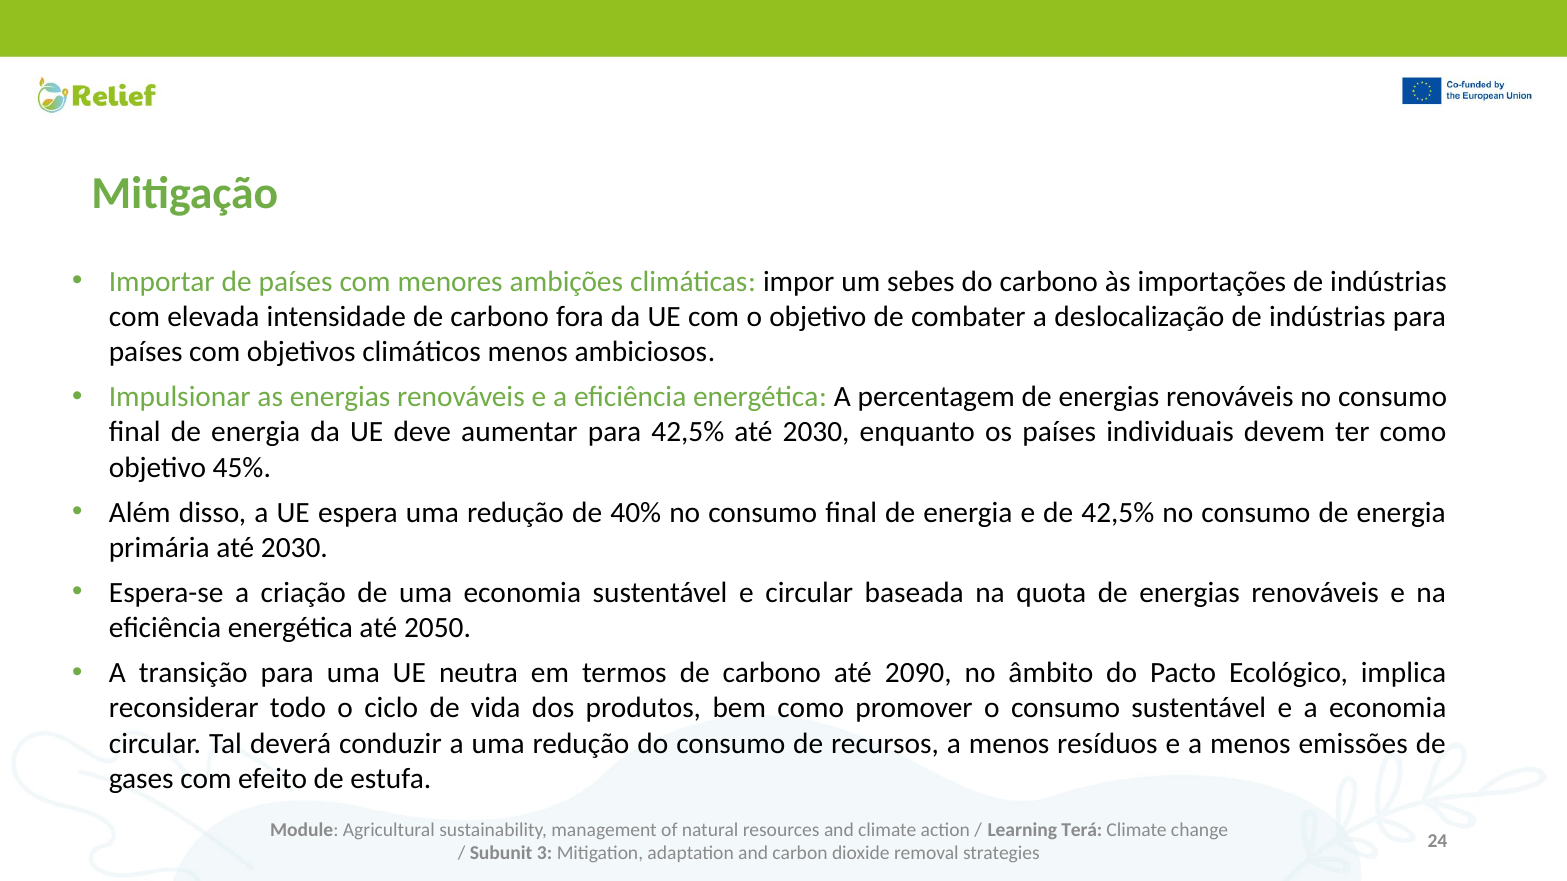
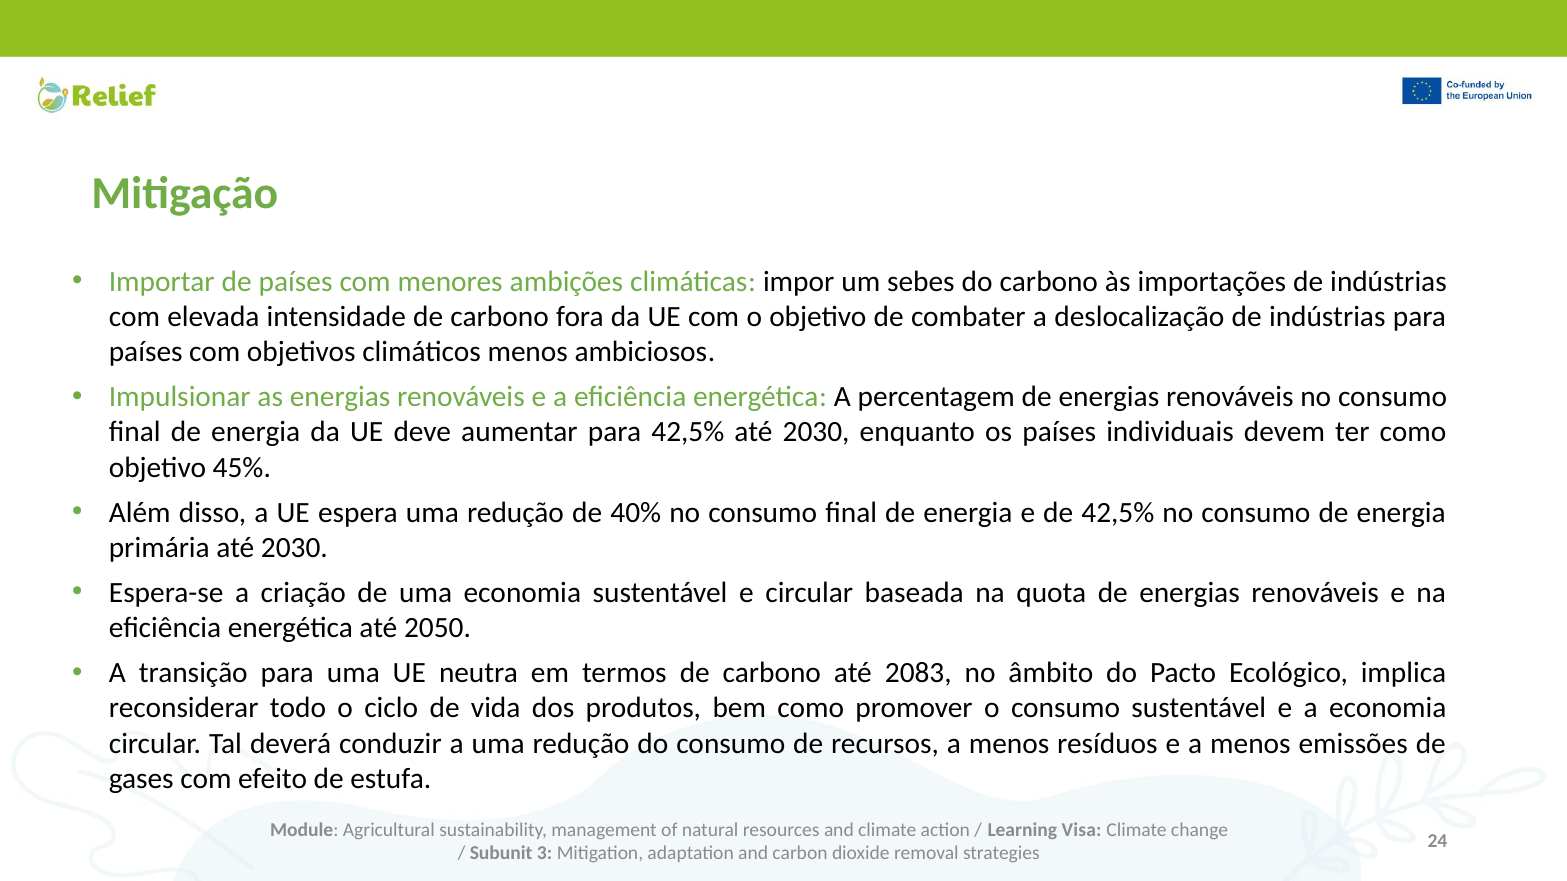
2090: 2090 -> 2083 (918, 673)
Terá: Terá -> Visa (1082, 830)
